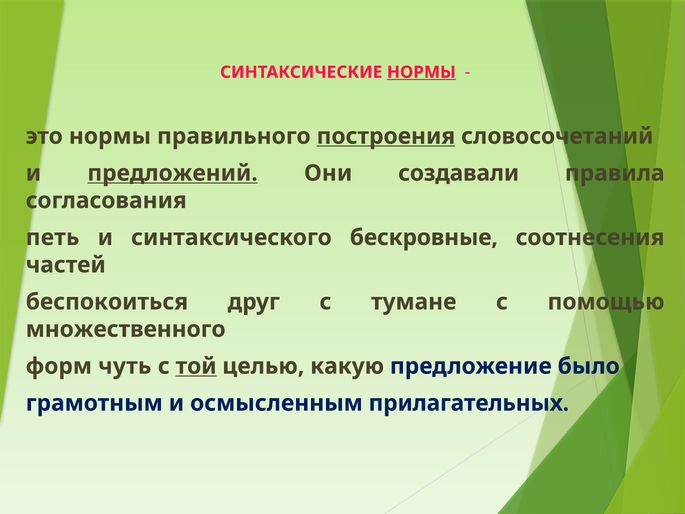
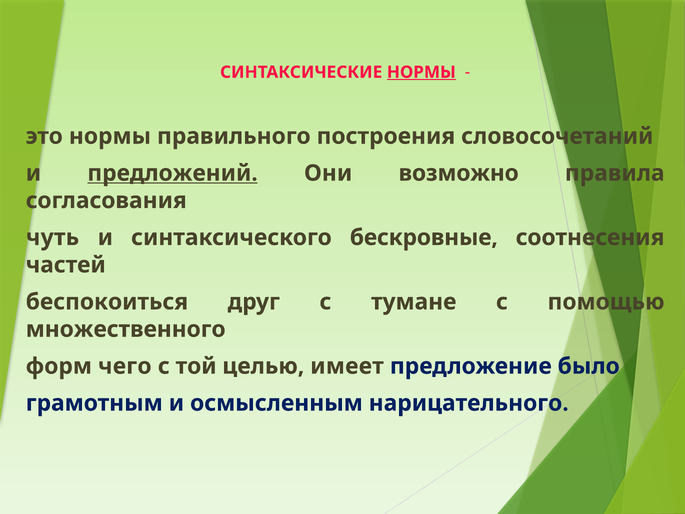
построения underline: present -> none (386, 136)
создавали: создавали -> возможно (459, 173)
петь: петь -> чуть (53, 237)
чуть: чуть -> чего (125, 366)
той underline: present -> none (196, 366)
какую: какую -> имеет (347, 366)
прилагательных: прилагательных -> нарицательного (469, 403)
